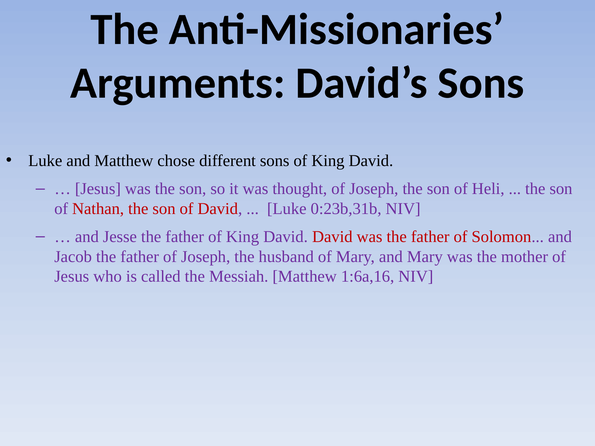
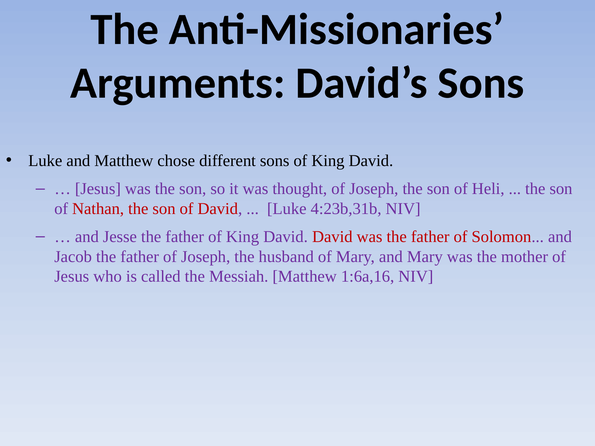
0:23b,31b: 0:23b,31b -> 4:23b,31b (346, 209)
